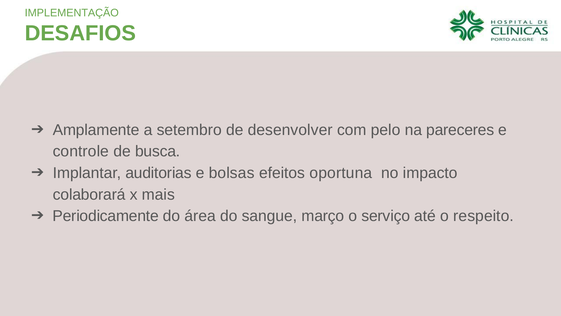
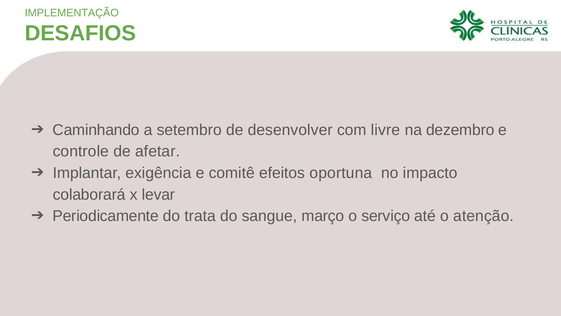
Amplamente: Amplamente -> Caminhando (96, 130)
pelo: pelo -> livre (386, 130)
pareceres: pareceres -> dezembro (460, 130)
busca: busca -> afetar (158, 151)
auditorias: auditorias -> exigência (158, 173)
bolsas: bolsas -> comitê (232, 173)
mais: mais -> levar (159, 194)
área: área -> trata (200, 216)
respeito: respeito -> atenção (484, 216)
